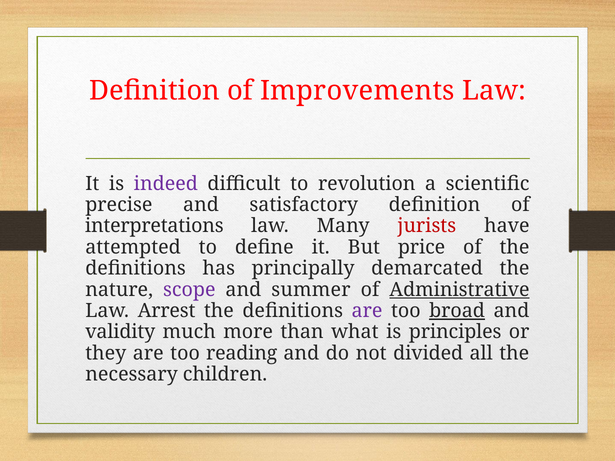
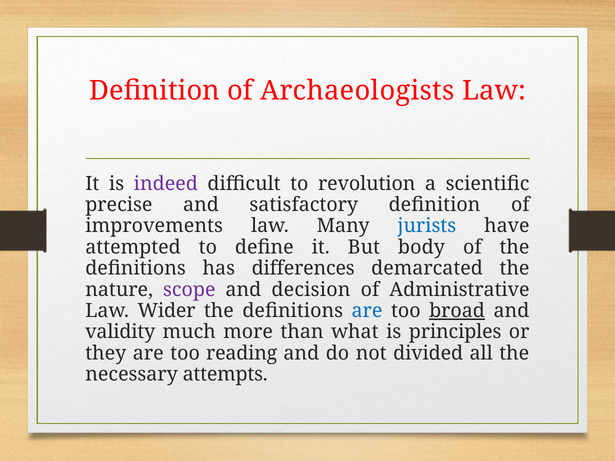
Improvements: Improvements -> Archaeologists (357, 91)
interpretations: interpretations -> improvements (154, 226)
jurists colour: red -> blue (427, 226)
price: price -> body (421, 247)
principally: principally -> differences (303, 269)
summer: summer -> decision (311, 290)
Administrative underline: present -> none (459, 290)
Arrest: Arrest -> Wider (167, 311)
are colour: purple -> blue (367, 311)
children: children -> attempts (225, 375)
